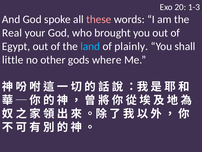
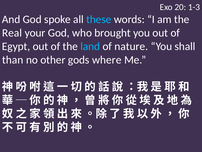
these colour: pink -> light blue (99, 19)
plainly: plainly -> nature (131, 46)
little: little -> than (13, 60)
